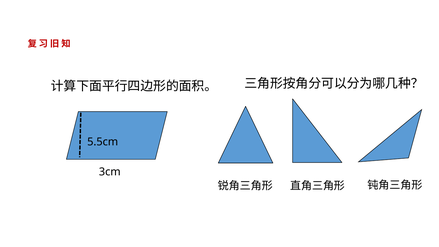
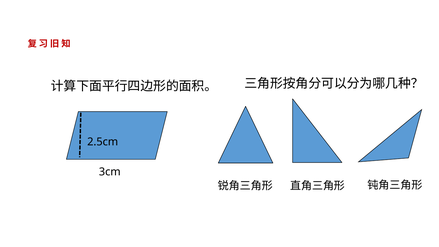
5.5cm: 5.5cm -> 2.5cm (103, 142)
